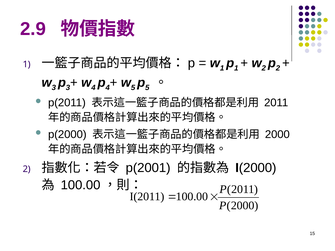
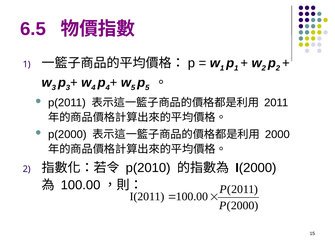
2.9: 2.9 -> 6.5 (33, 29)
p(2001: p(2001 -> p(2010 (148, 168)
